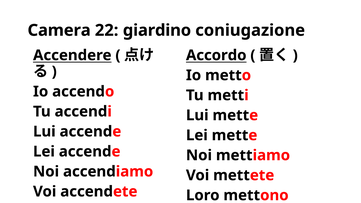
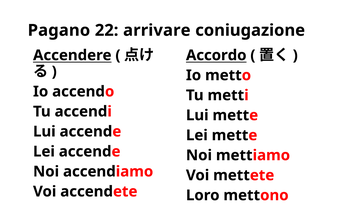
Camera: Camera -> Pagano (59, 30)
giardino: giardino -> arrivare (157, 30)
